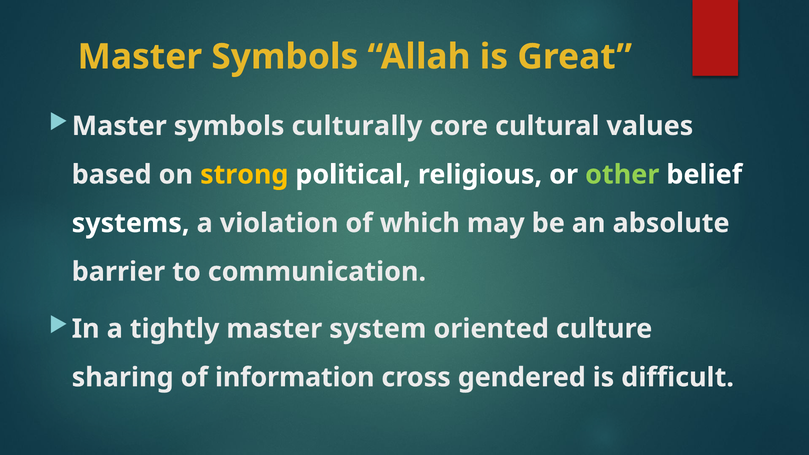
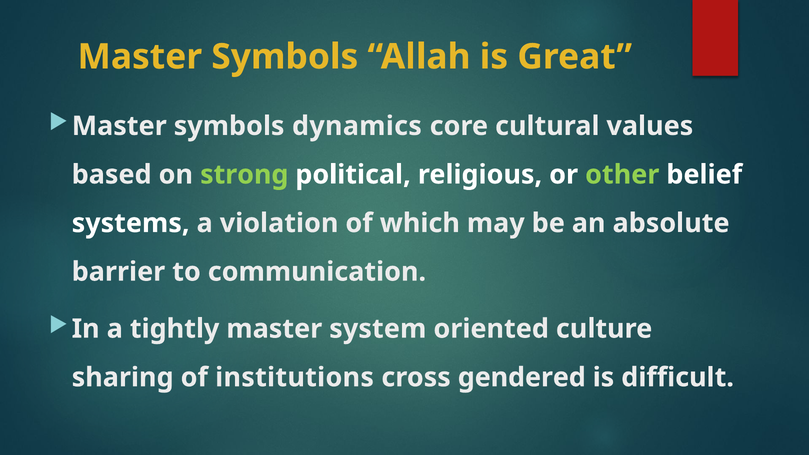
culturally: culturally -> dynamics (357, 126)
strong colour: yellow -> light green (244, 175)
information: information -> institutions (295, 377)
